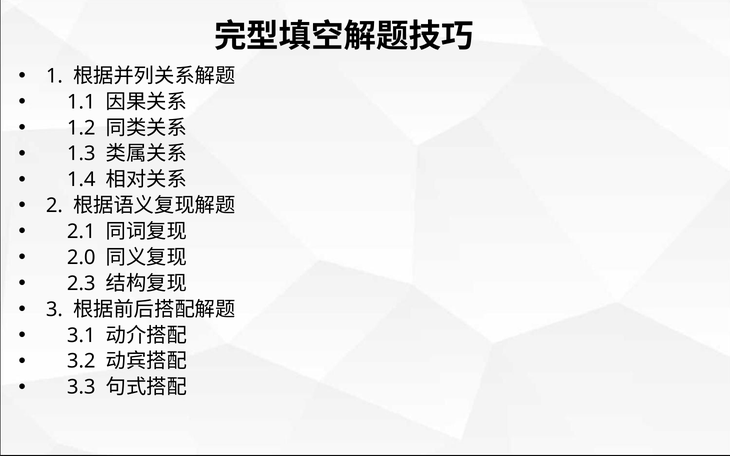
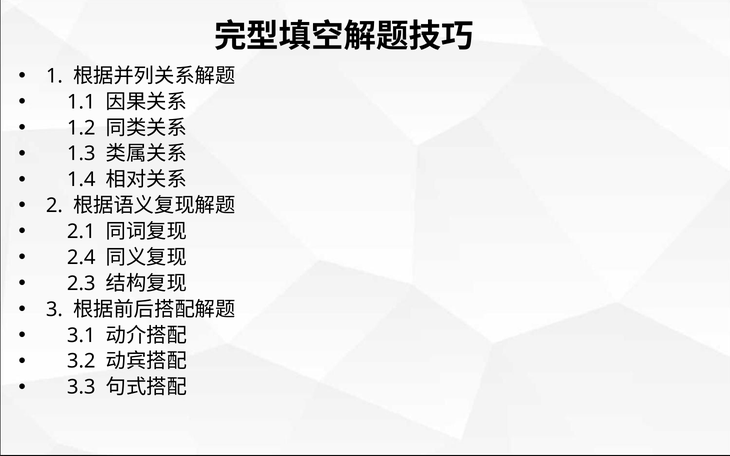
2.0: 2.0 -> 2.4 (81, 258)
